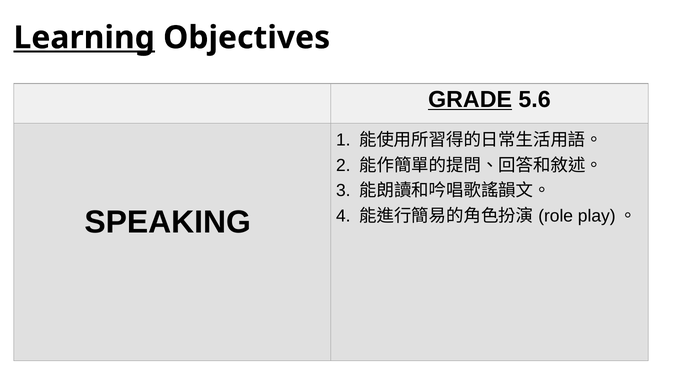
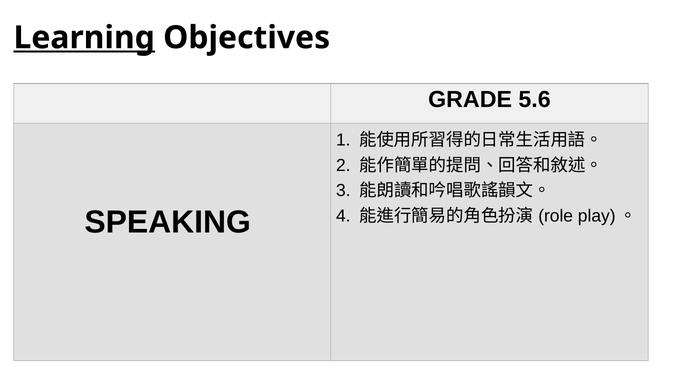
GRADE underline: present -> none (470, 99)
